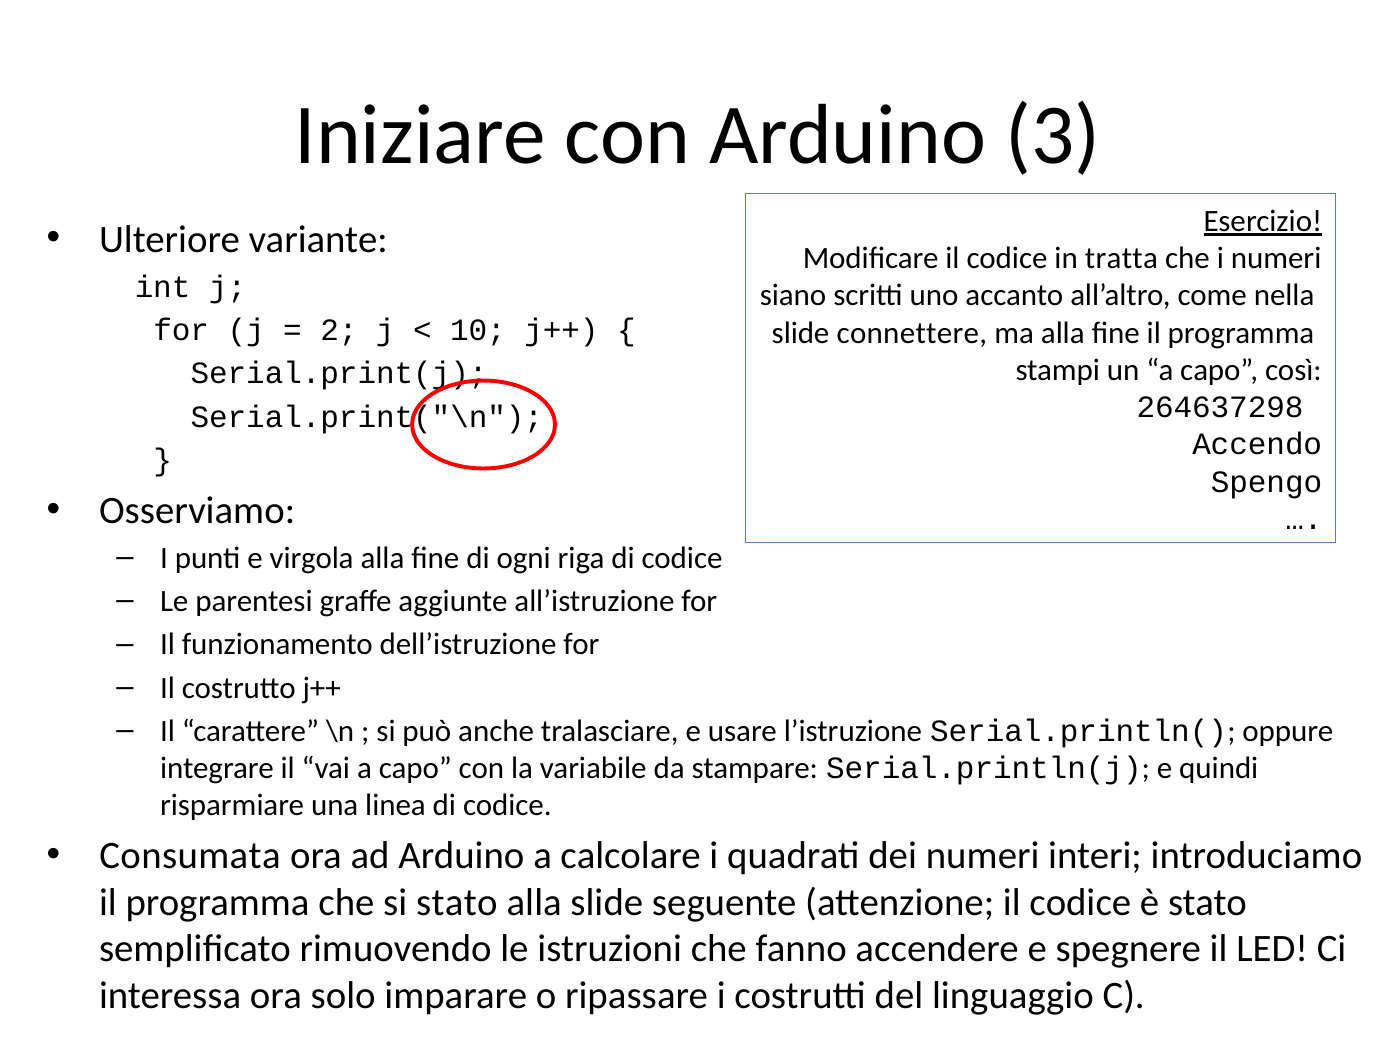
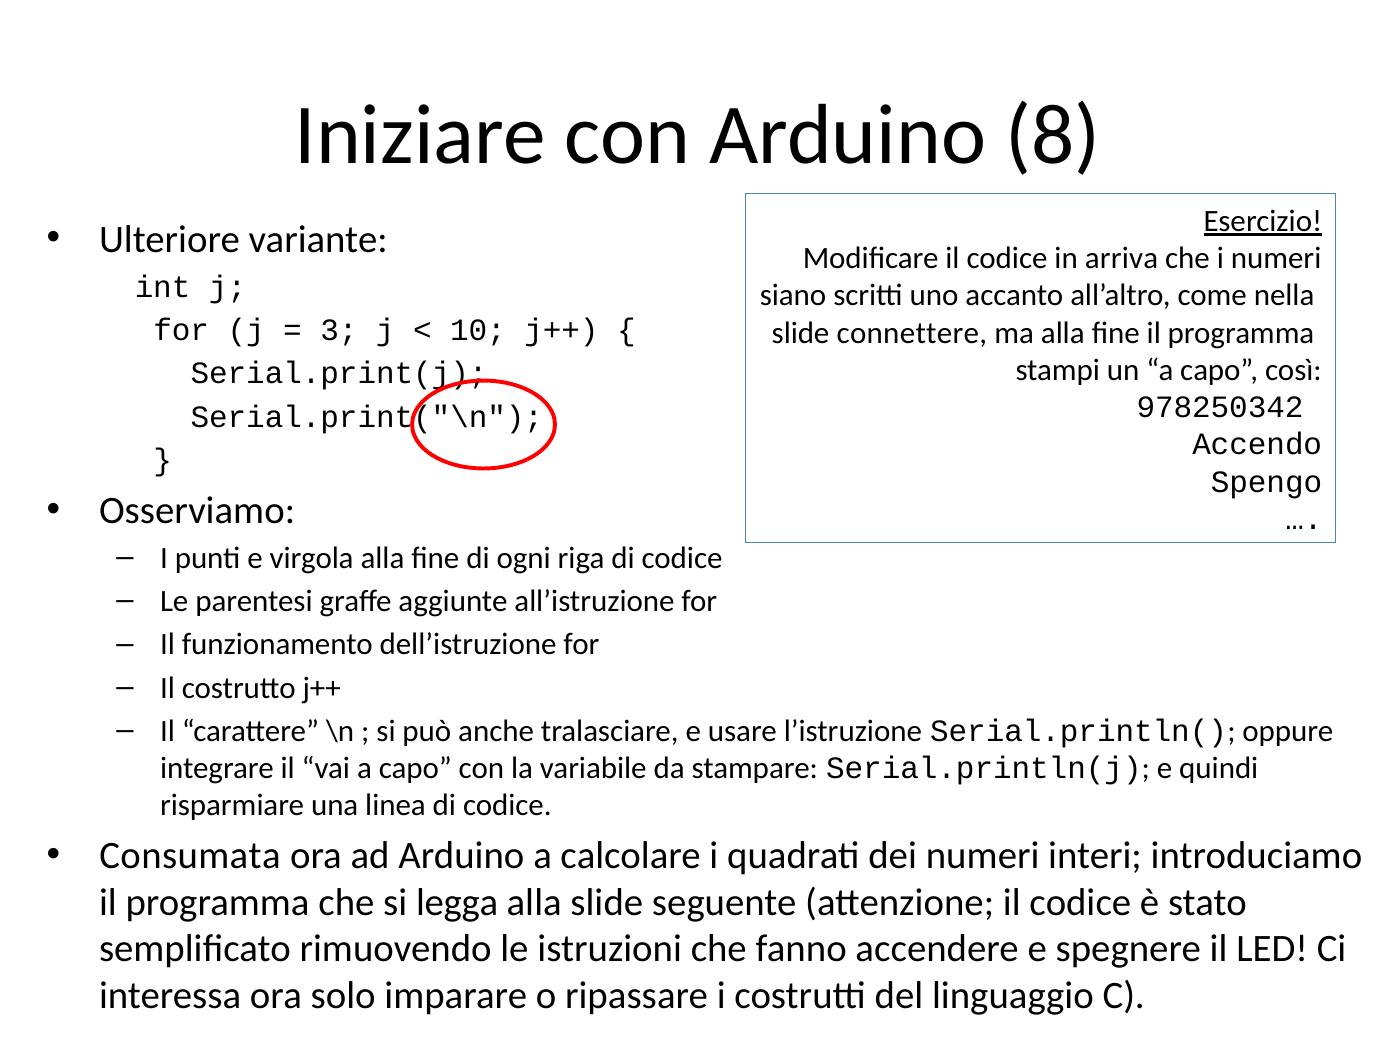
3: 3 -> 8 (1053, 135)
tratta: tratta -> arriva (1121, 259)
2: 2 -> 3 (339, 330)
264637298: 264637298 -> 978250342 (1220, 407)
si stato: stato -> legga (457, 903)
